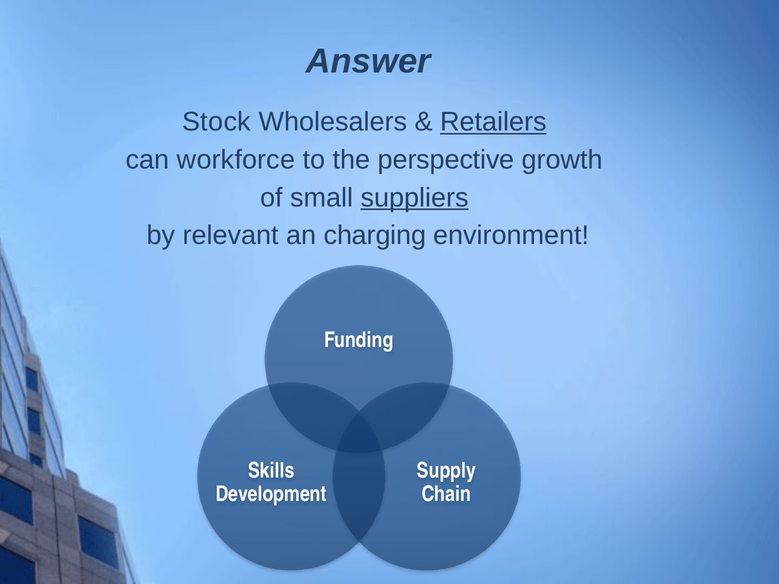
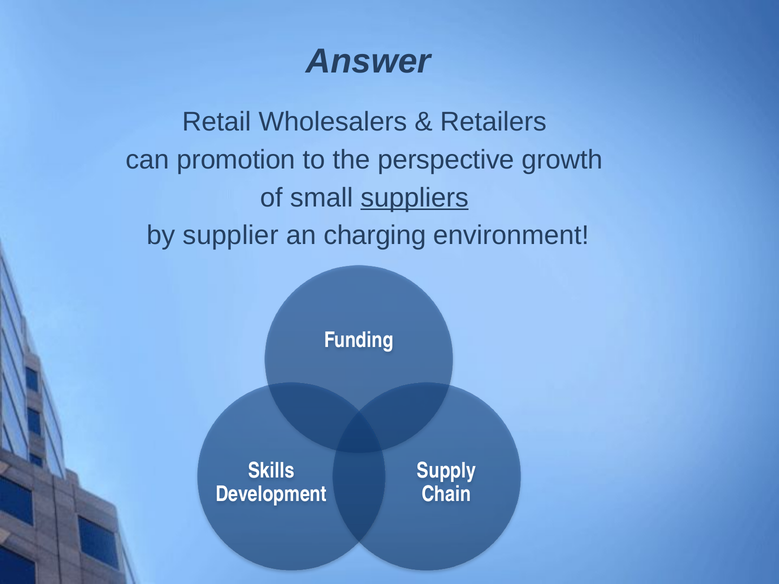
Stock: Stock -> Retail (217, 122)
Retailers underline: present -> none (493, 122)
workforce: workforce -> promotion (236, 160)
relevant: relevant -> supplier (231, 236)
